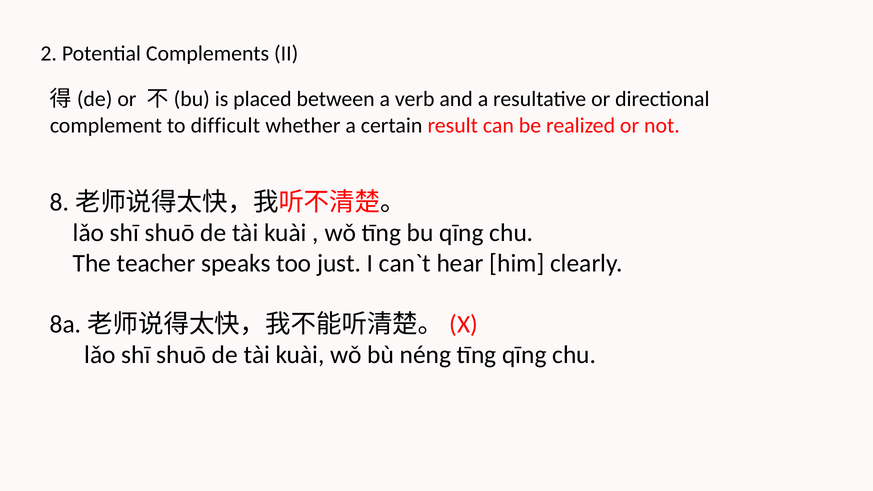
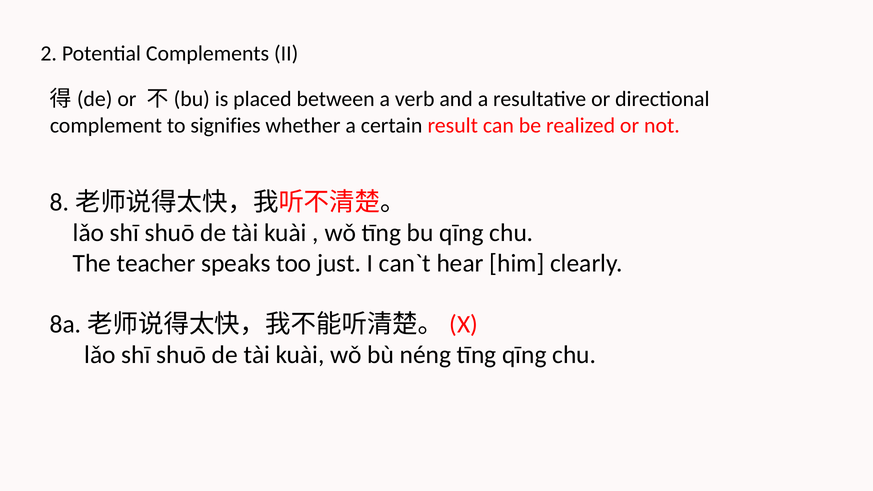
difficult: difficult -> signifies (226, 125)
